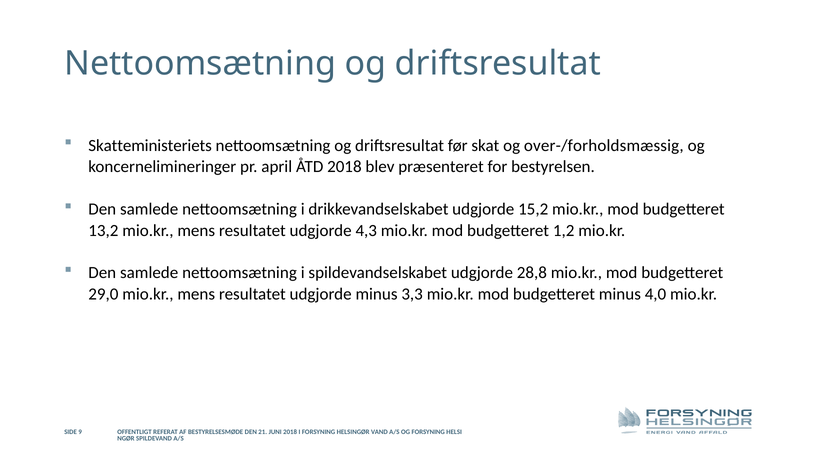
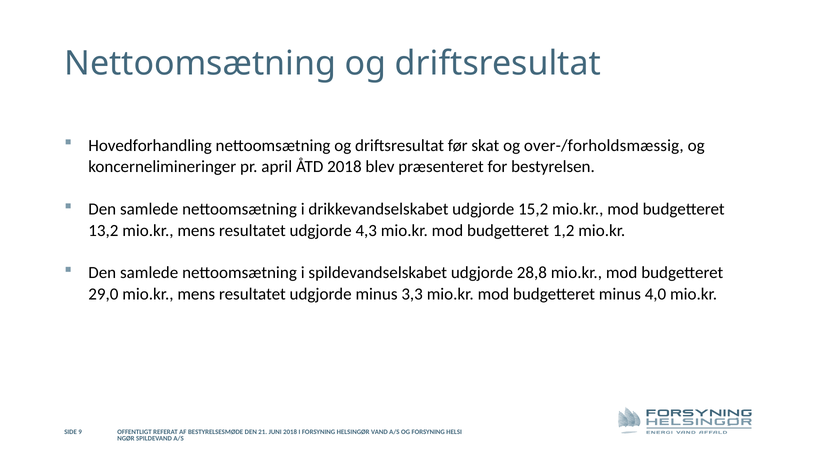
Skatteministeriets: Skatteministeriets -> Hovedforhandling (150, 146)
